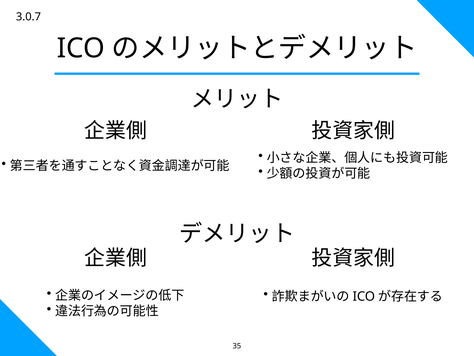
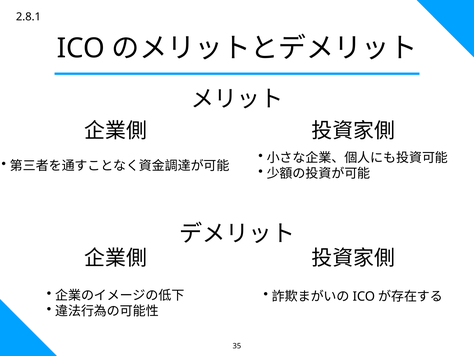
3.0.7: 3.0.7 -> 2.8.1 (28, 17)
